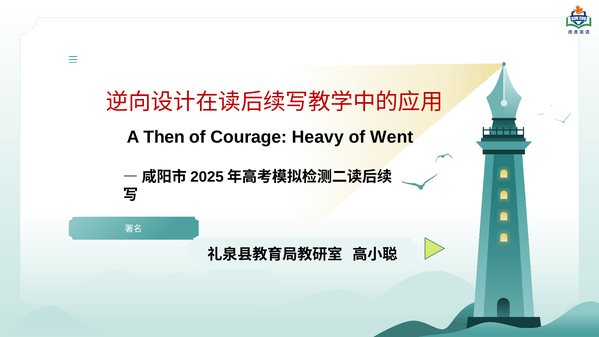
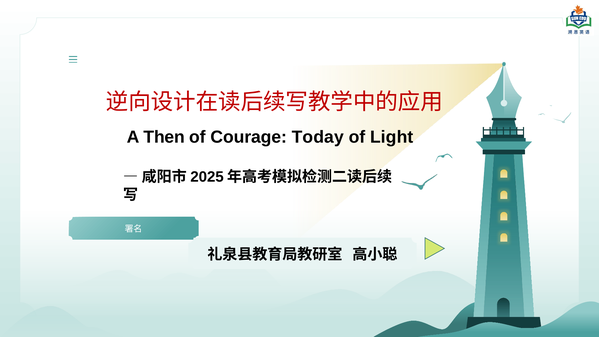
Heavy: Heavy -> Today (318, 137)
Went: Went -> Light (392, 137)
